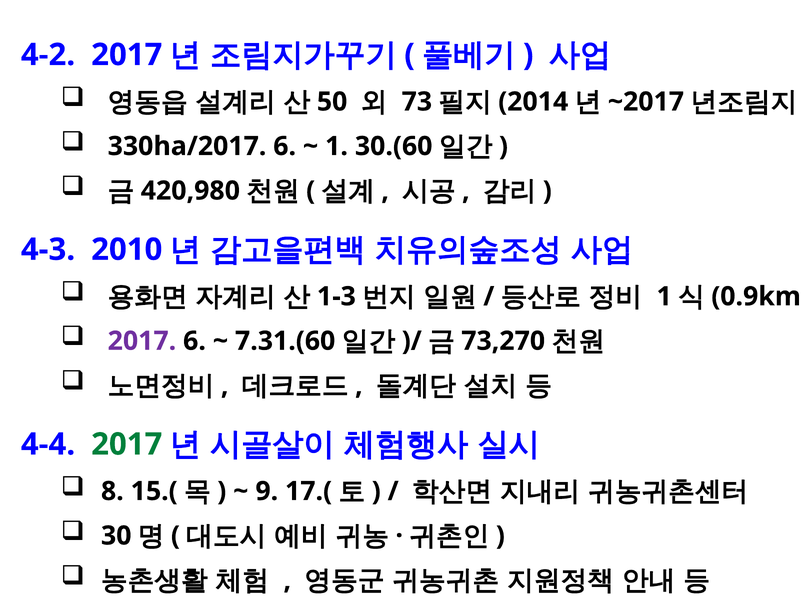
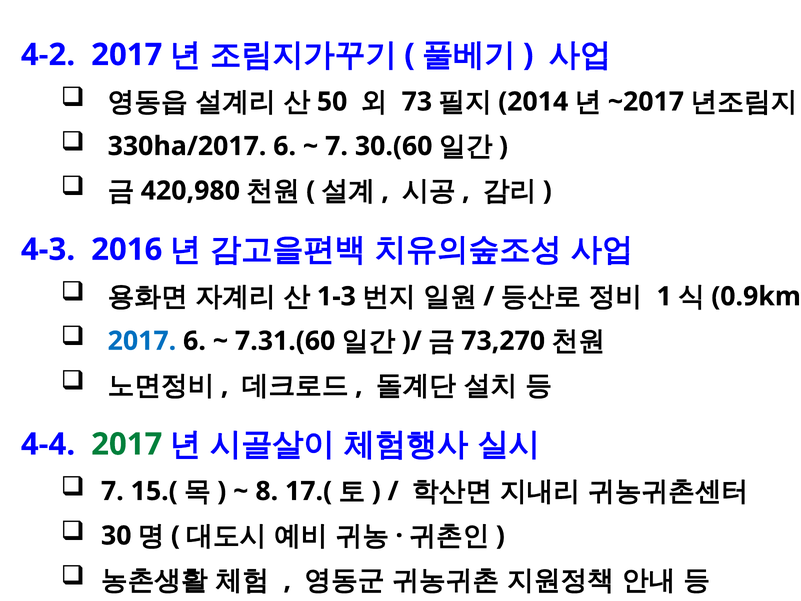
1: 1 -> 7 (337, 146)
2010: 2010 -> 2016 (127, 249)
2017 colour: purple -> blue (142, 341)
8: 8 -> 7 (112, 491)
9: 9 -> 8 (267, 491)
